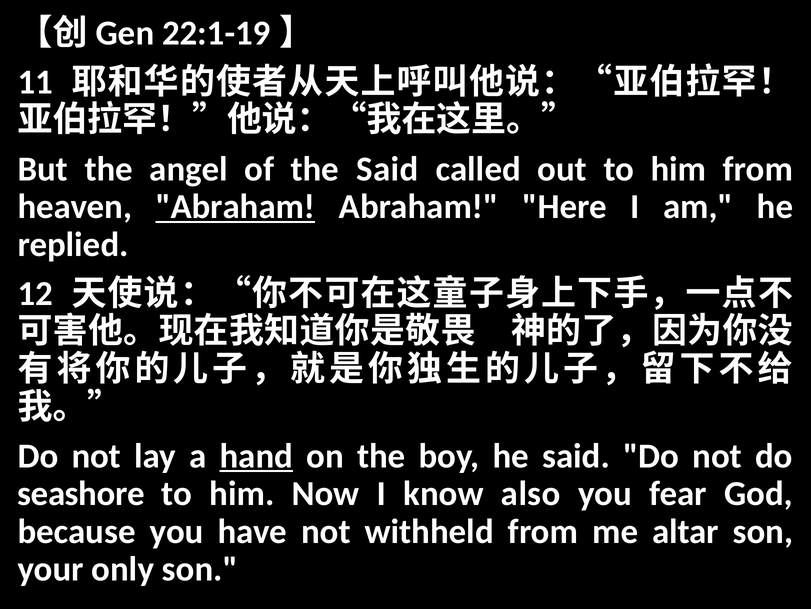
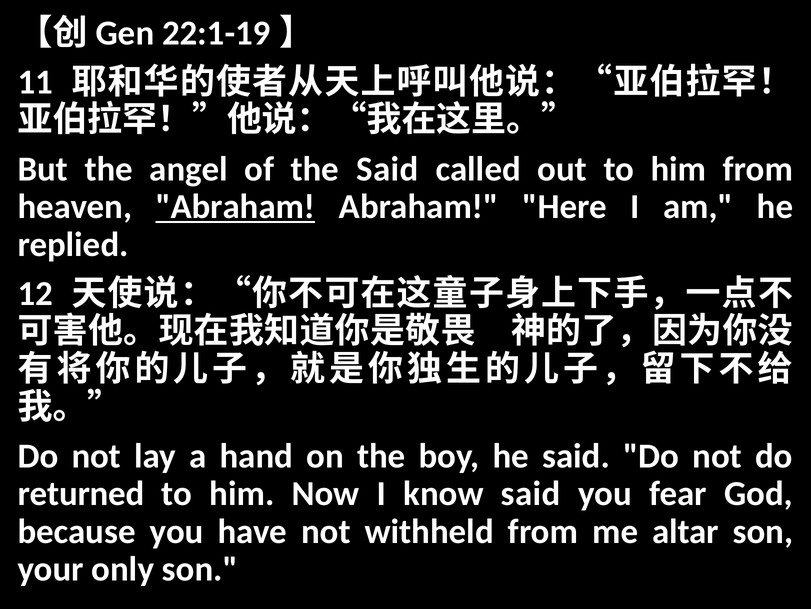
hand underline: present -> none (256, 456)
seashore: seashore -> returned (81, 493)
know also: also -> said (531, 493)
